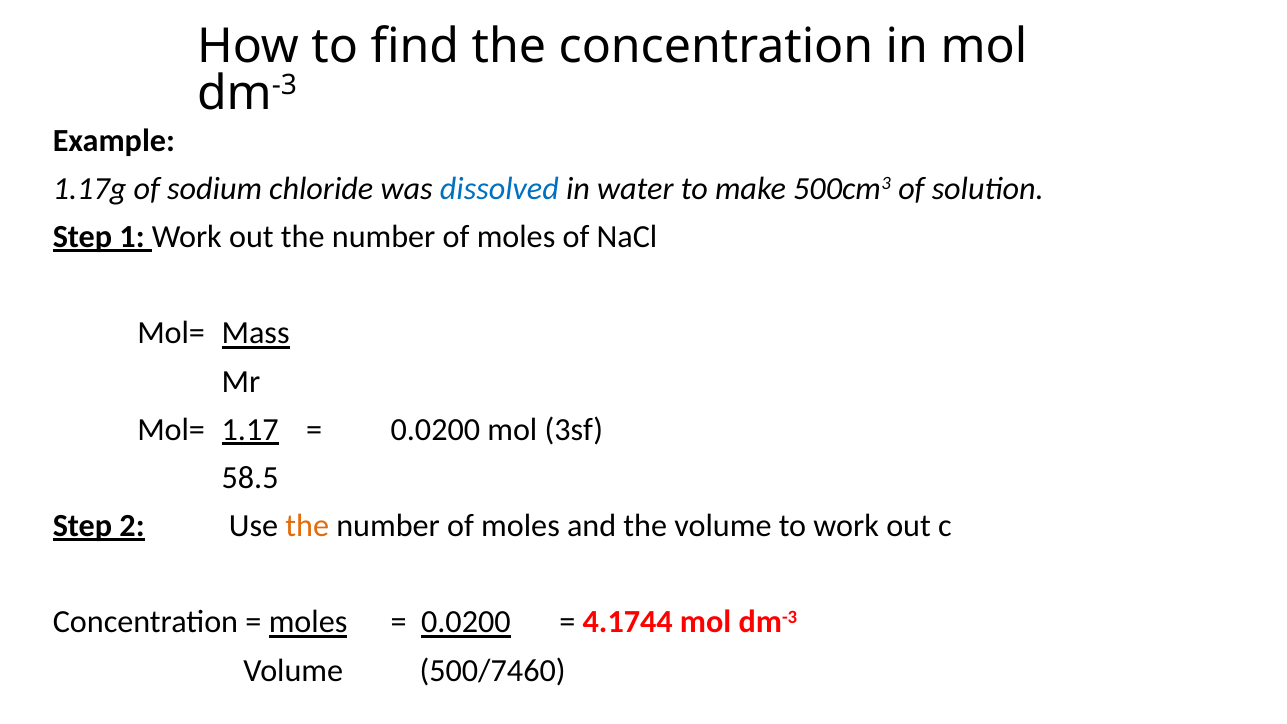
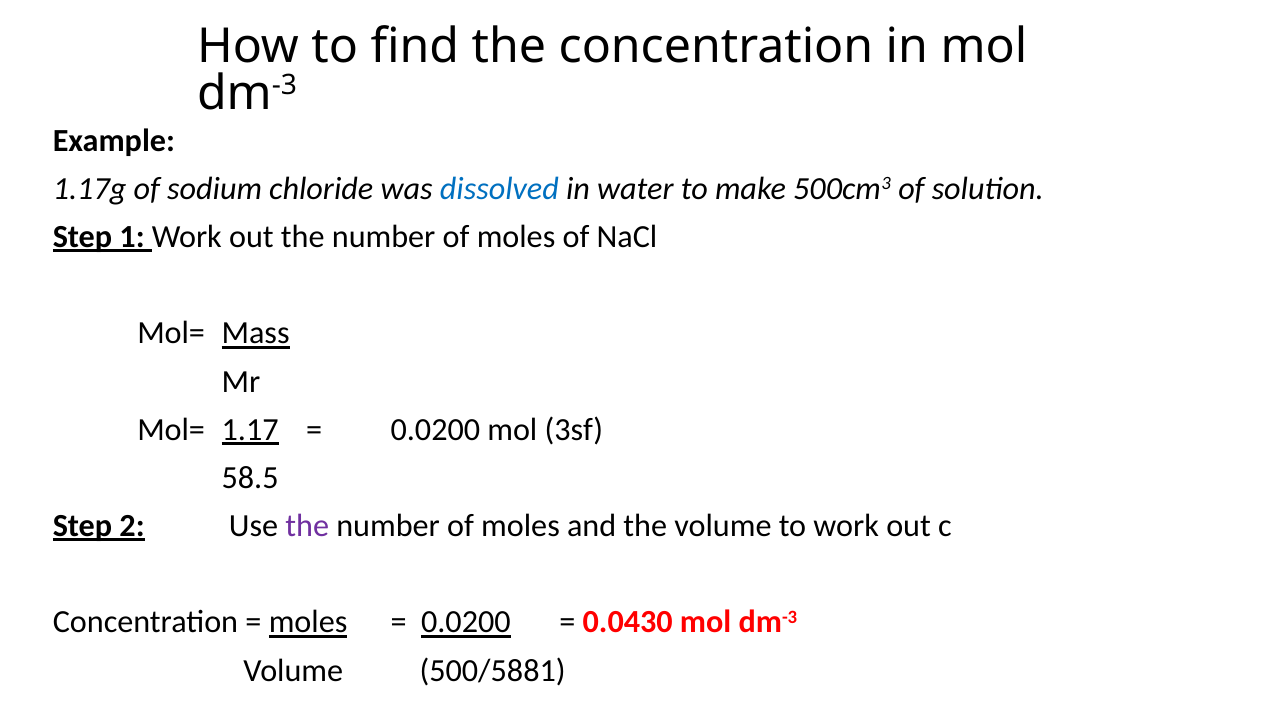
the colour: orange -> purple (307, 526)
4.1744: 4.1744 -> 0.0430 (628, 622)
500/7460: 500/7460 -> 500/5881 (493, 670)
